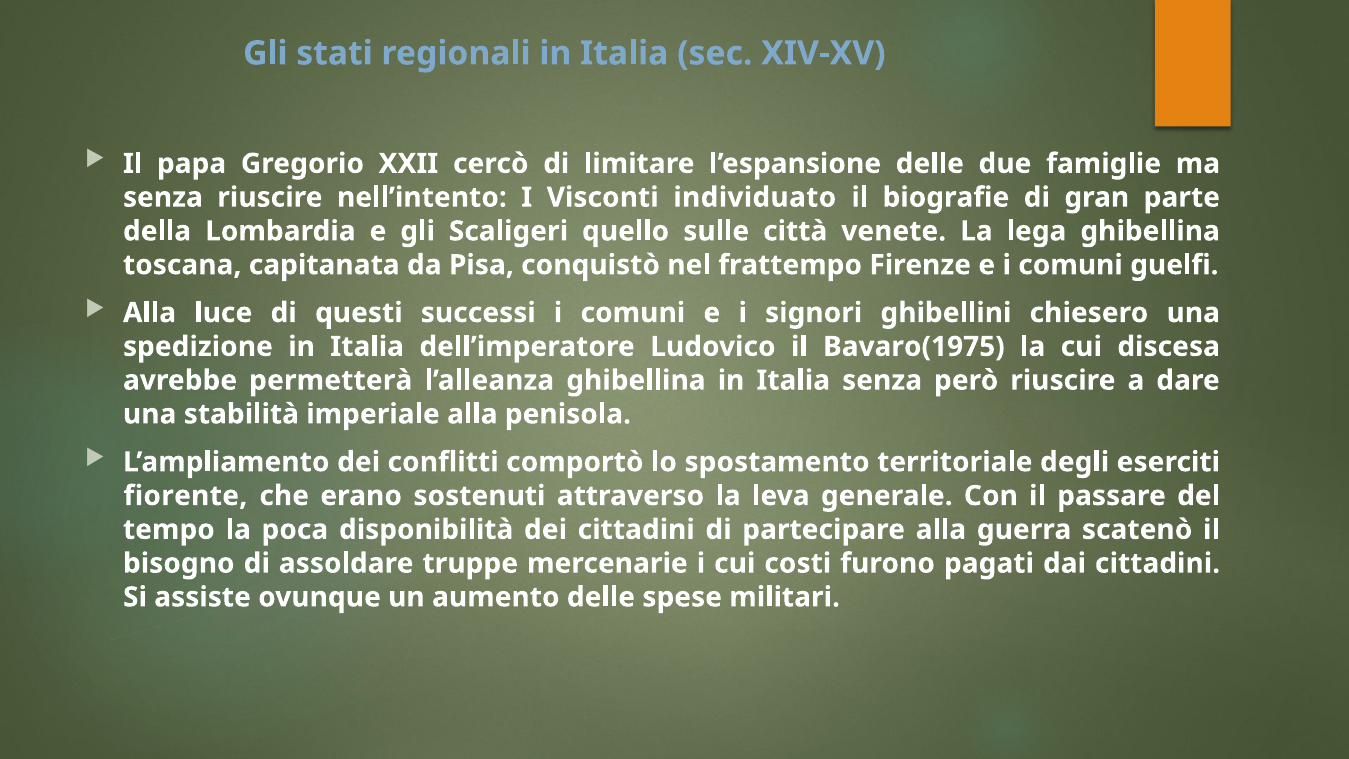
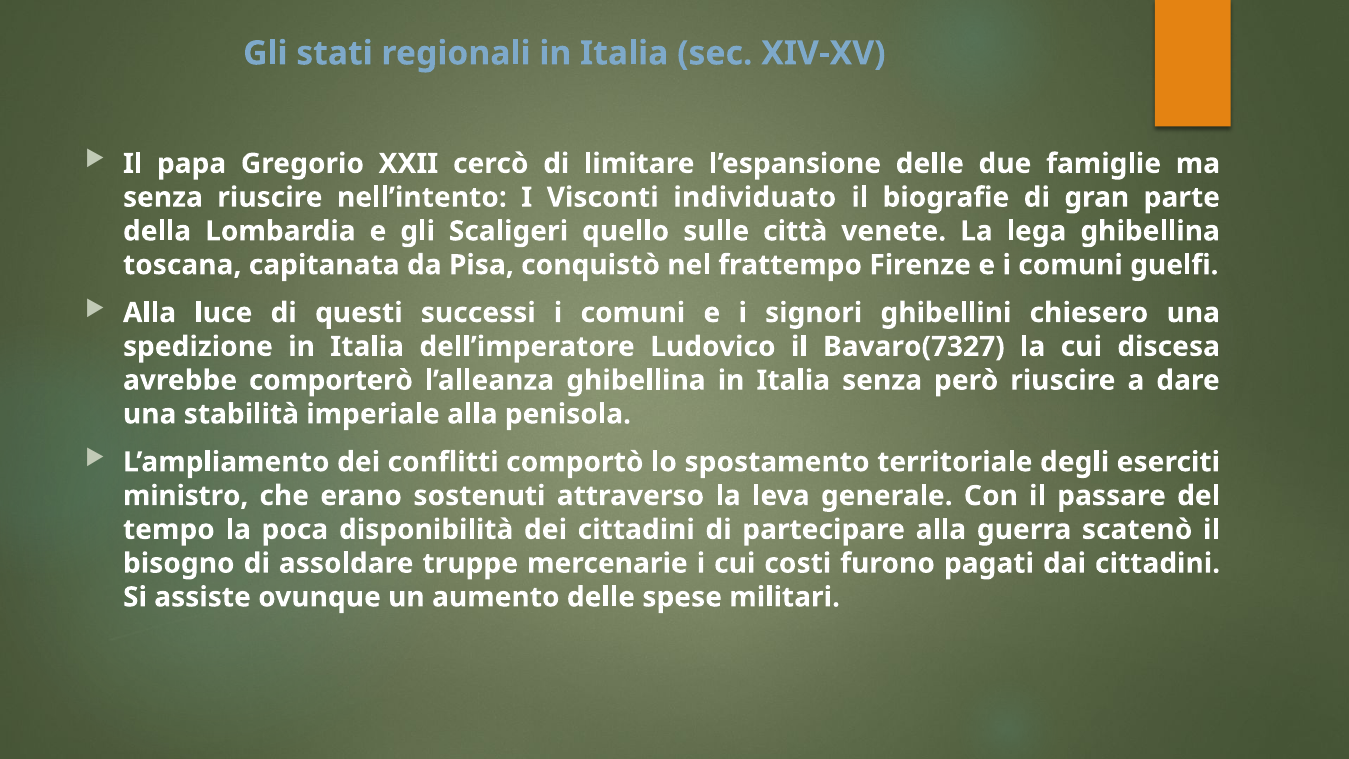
Bavaro(1975: Bavaro(1975 -> Bavaro(7327 (914, 347)
permetterà: permetterà -> comporterò (331, 380)
fiorente: fiorente -> ministro (186, 496)
